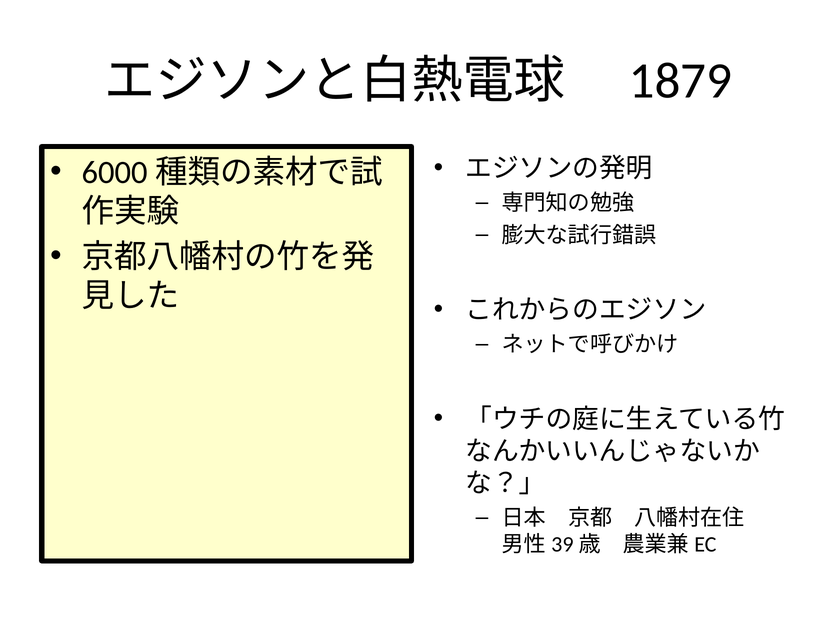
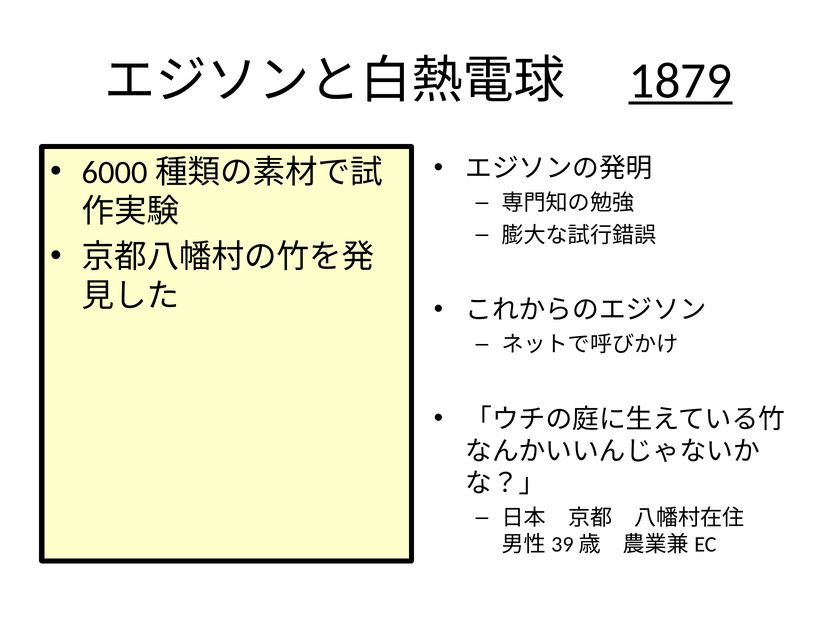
1879 underline: none -> present (680, 81)
